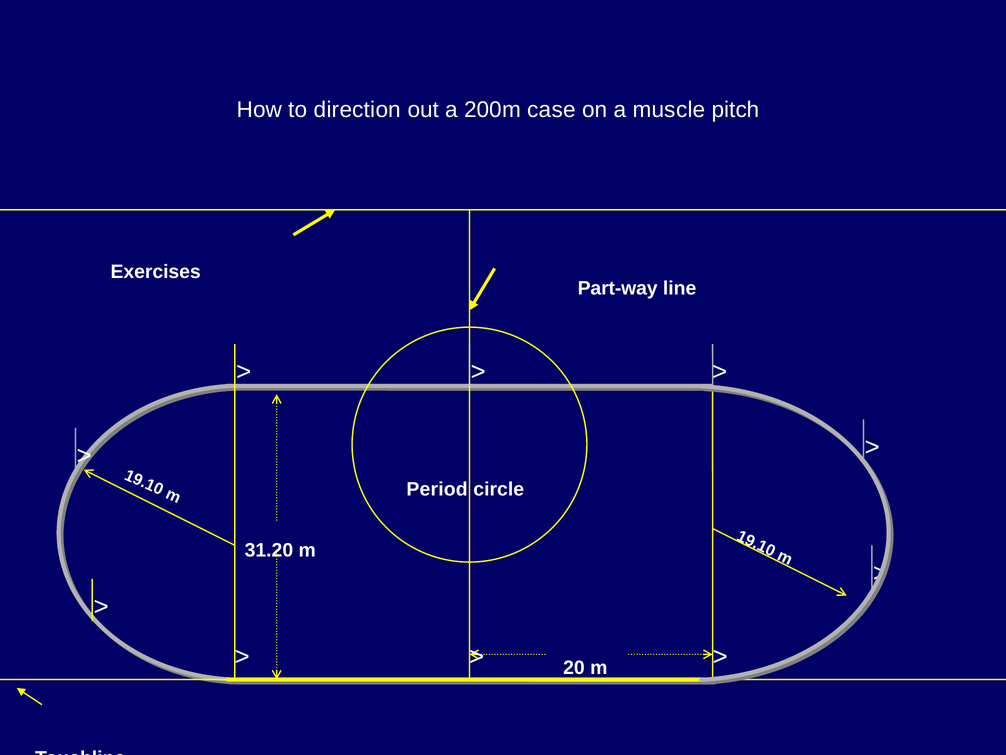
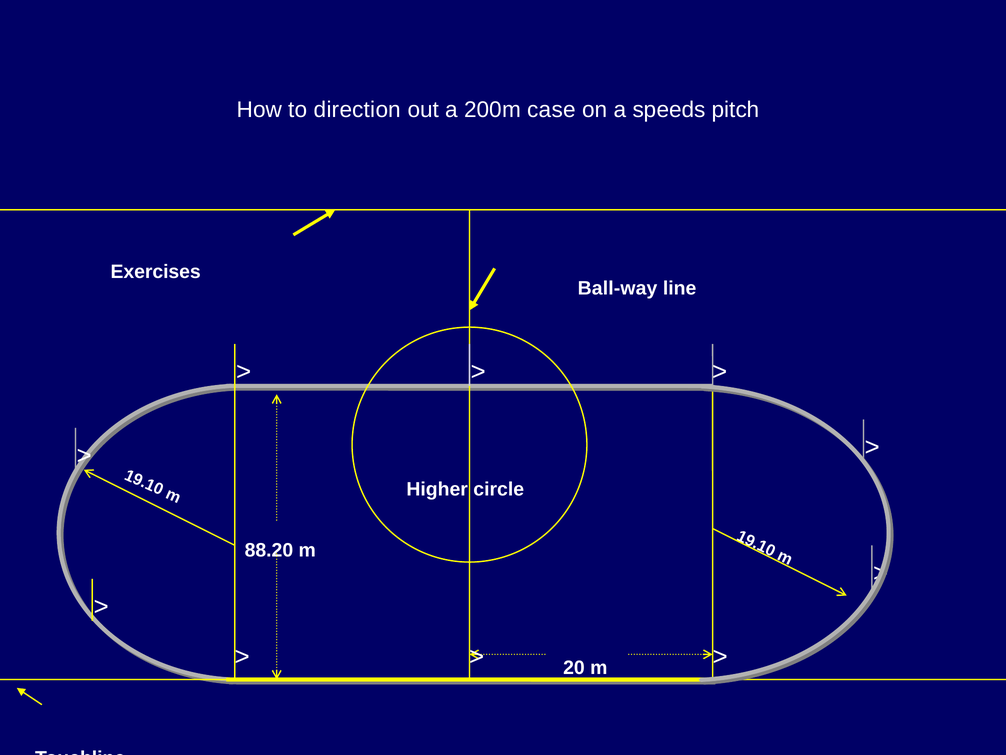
muscle: muscle -> speeds (669, 110)
Part-way: Part-way -> Ball-way (618, 288)
Period: Period -> Higher (437, 489)
31.20: 31.20 -> 88.20 (269, 550)
